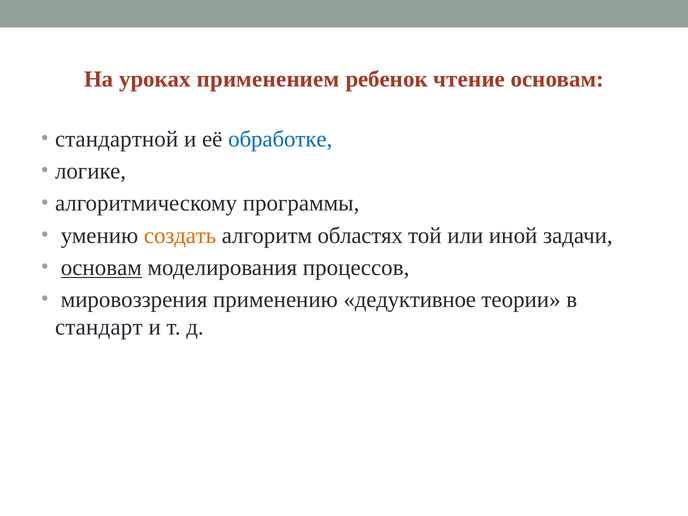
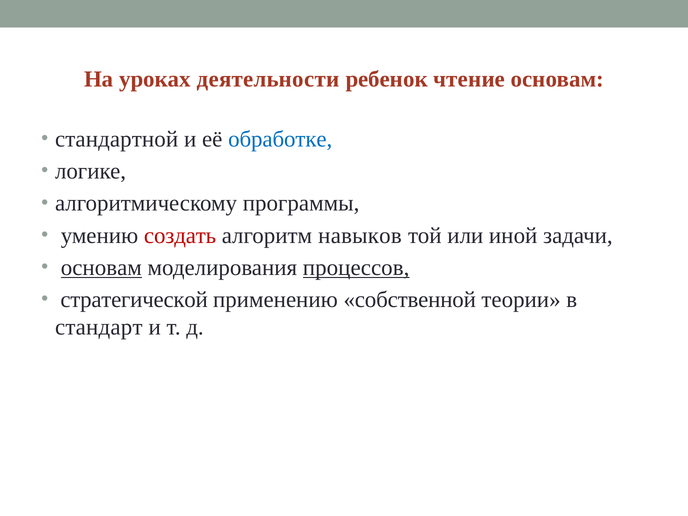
применением: применением -> деятельности (268, 79)
создать colour: orange -> red (180, 236)
областях: областях -> навыков (360, 236)
процессов underline: none -> present (356, 268)
мировоззрения: мировоззрения -> стратегической (134, 300)
дедуктивное: дедуктивное -> собственной (410, 300)
